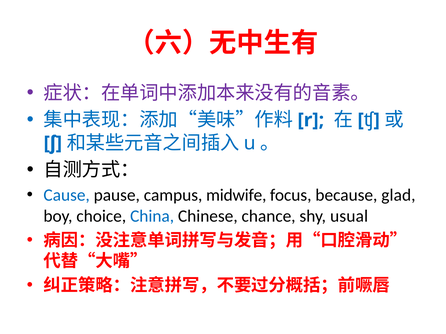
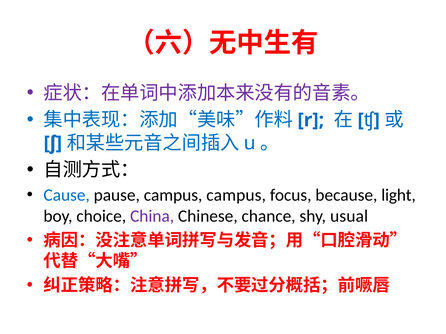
campus midwife: midwife -> campus (236, 196)
glad: glad -> light (399, 196)
China colour: blue -> purple (152, 216)
